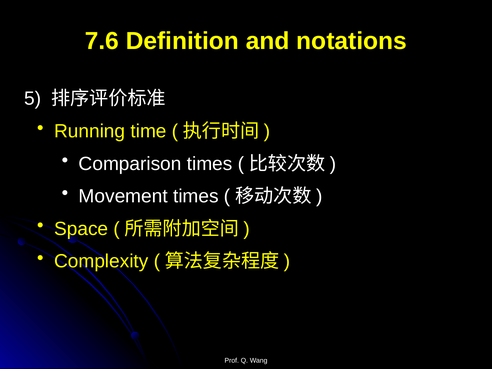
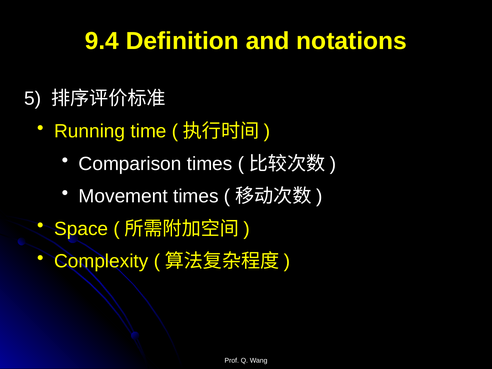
7.6: 7.6 -> 9.4 (102, 41)
